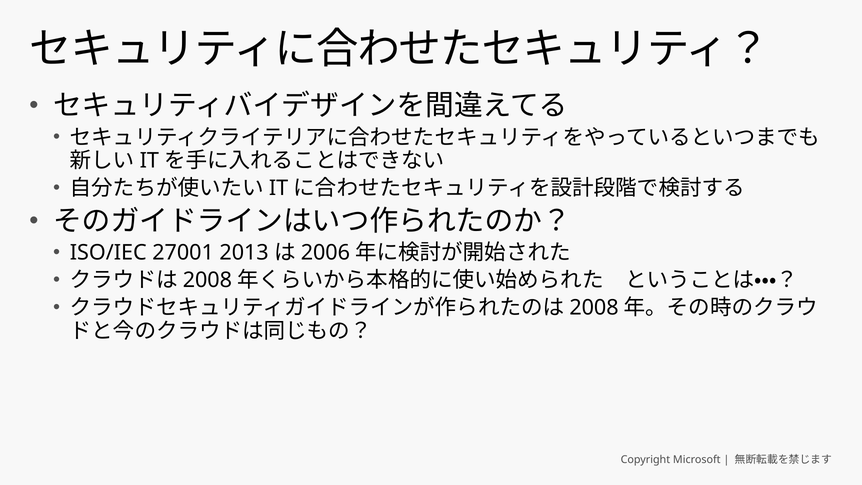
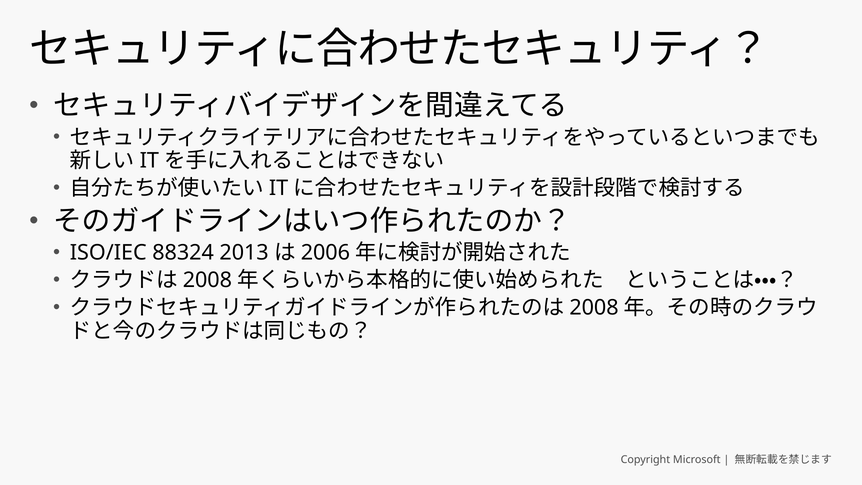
27001: 27001 -> 88324 (183, 253)
